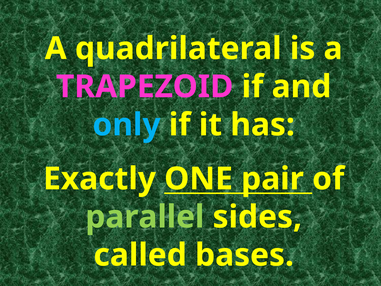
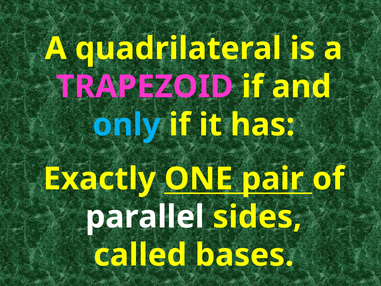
parallel colour: light green -> white (145, 217)
